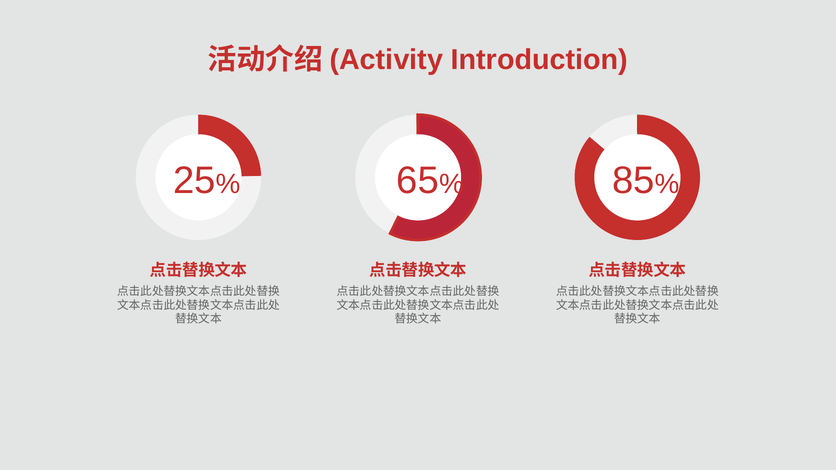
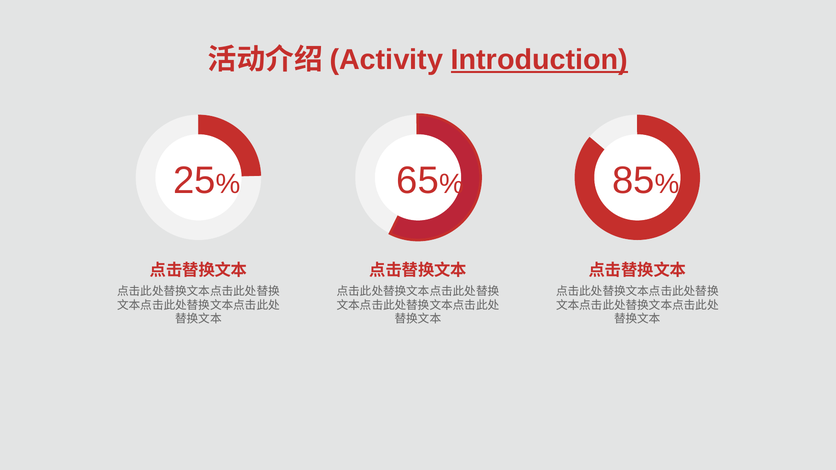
Introduction underline: none -> present (539, 60)
